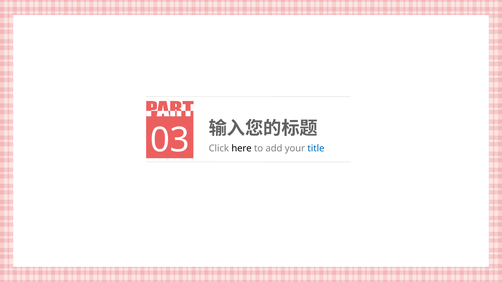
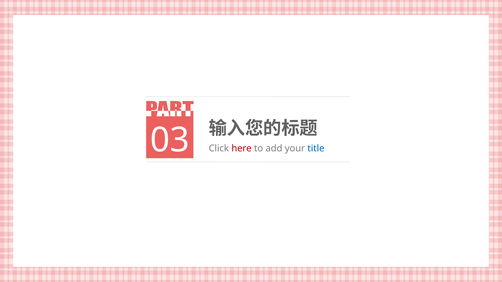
here colour: black -> red (242, 149)
